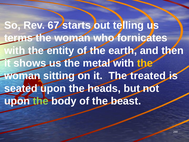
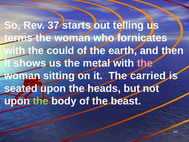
67: 67 -> 37 (54, 25)
entity: entity -> could (60, 50)
the colour: yellow -> pink (145, 63)
treated: treated -> carried (148, 76)
